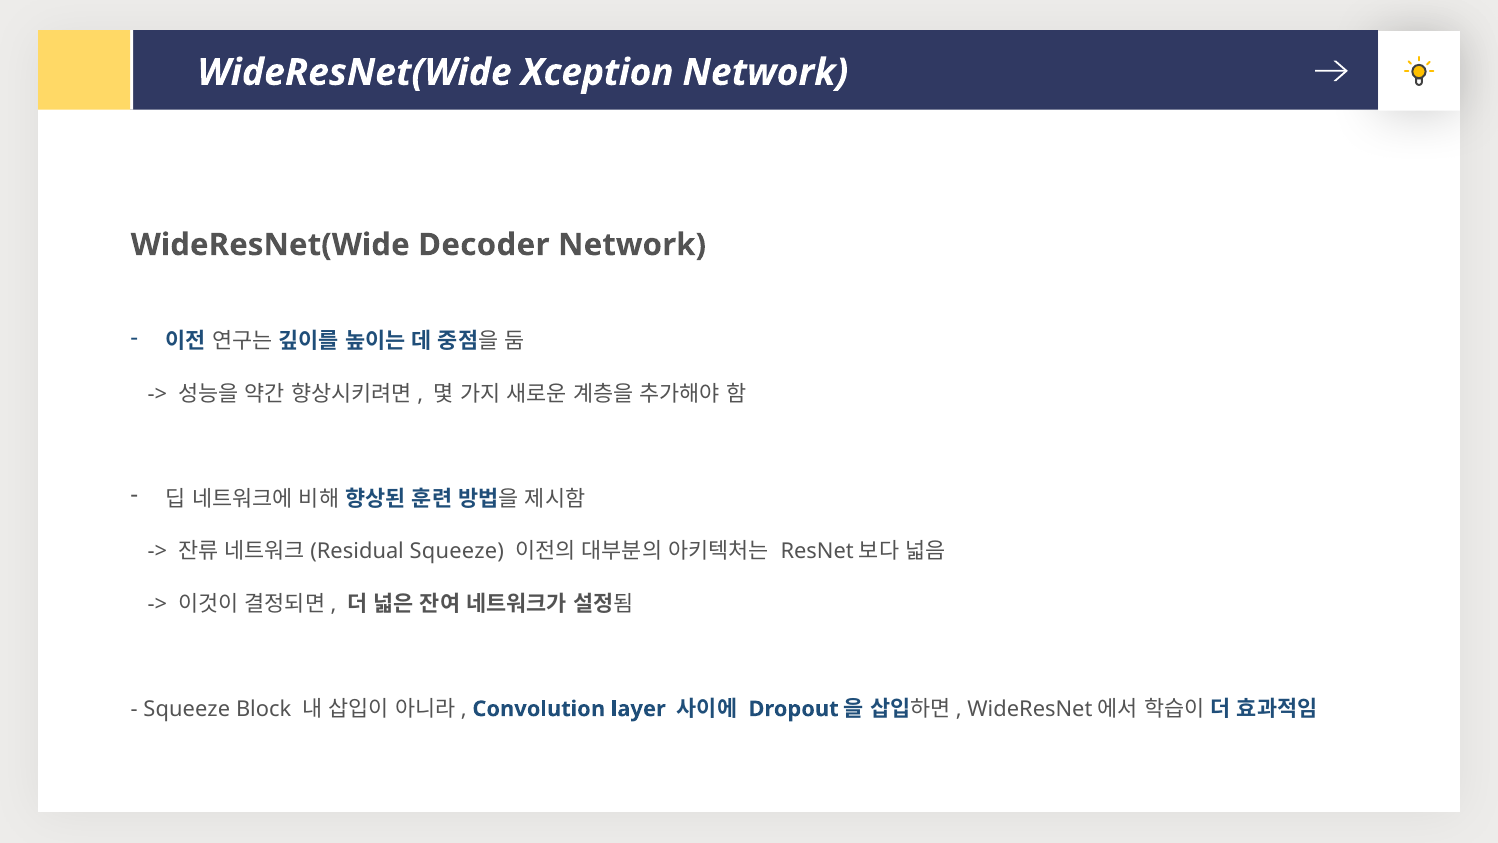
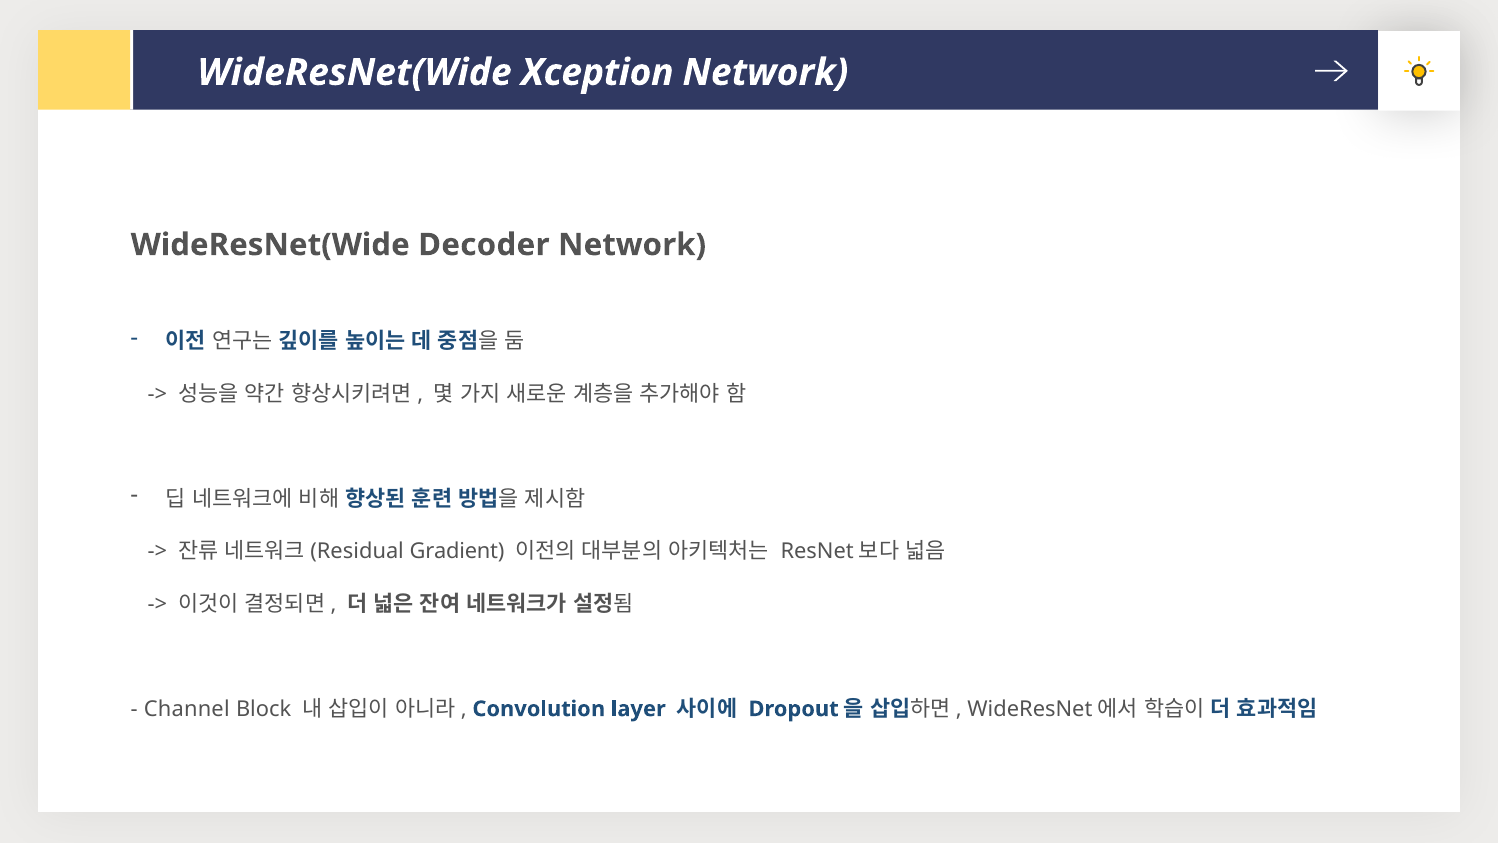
Squeeze: Squeeze -> Gradient (457, 551)
Squeeze: Squeeze -> Channel (187, 709)
